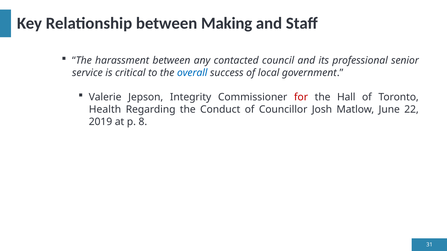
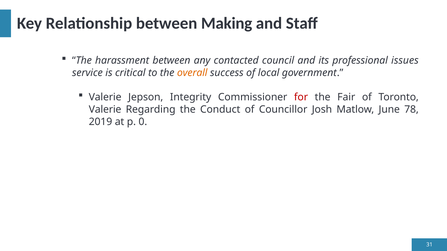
senior: senior -> issues (405, 61)
overall colour: blue -> orange (192, 73)
Hall: Hall -> Fair (346, 97)
Health: Health -> Valerie (105, 110)
22: 22 -> 78 (412, 110)
8: 8 -> 0 (143, 122)
